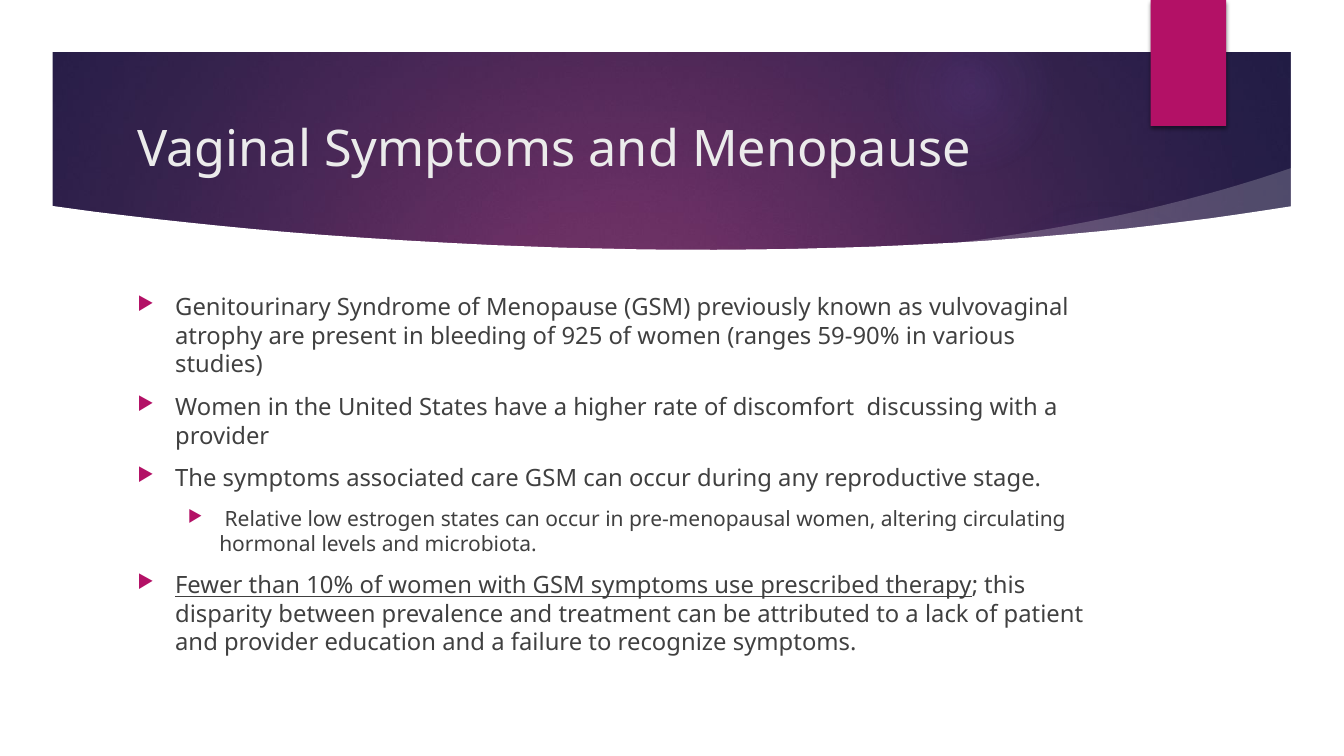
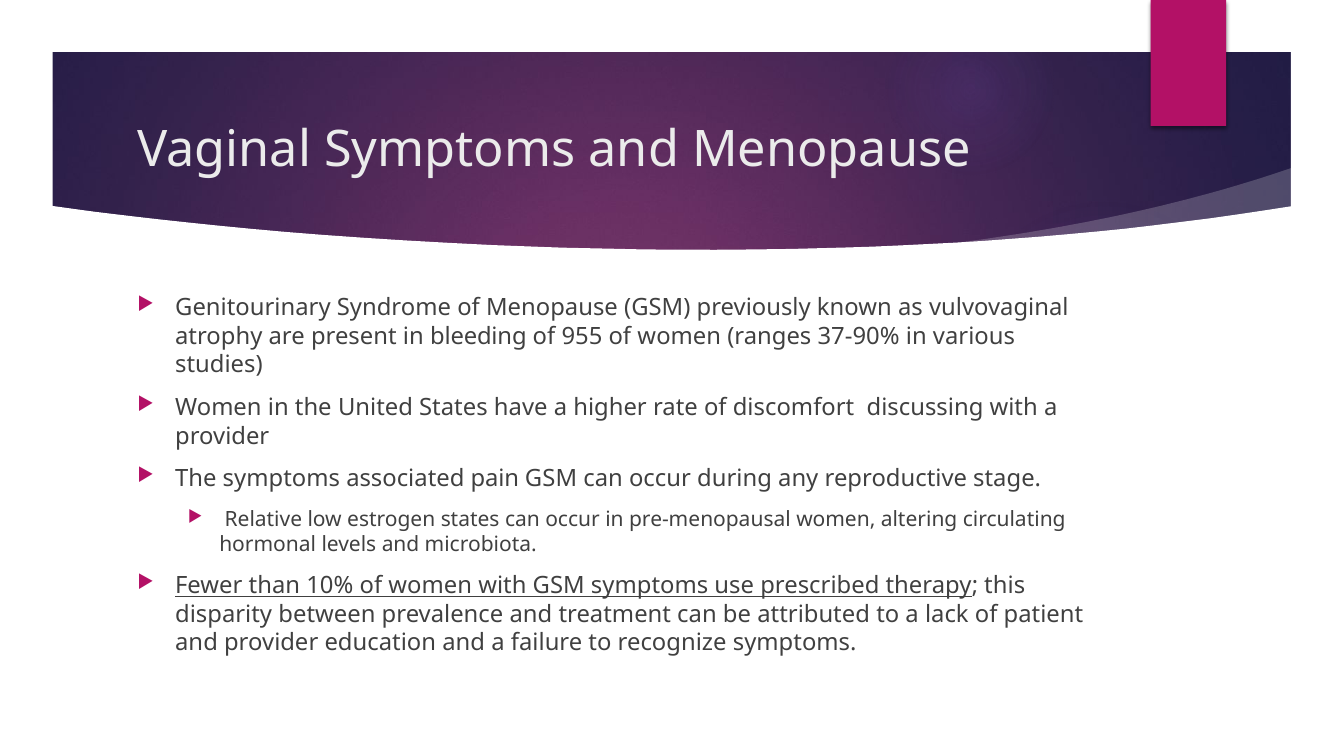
925: 925 -> 955 (582, 337)
59-90%: 59-90% -> 37-90% (859, 337)
care: care -> pain (495, 479)
